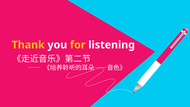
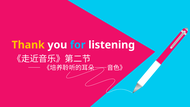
for colour: yellow -> light blue (78, 45)
